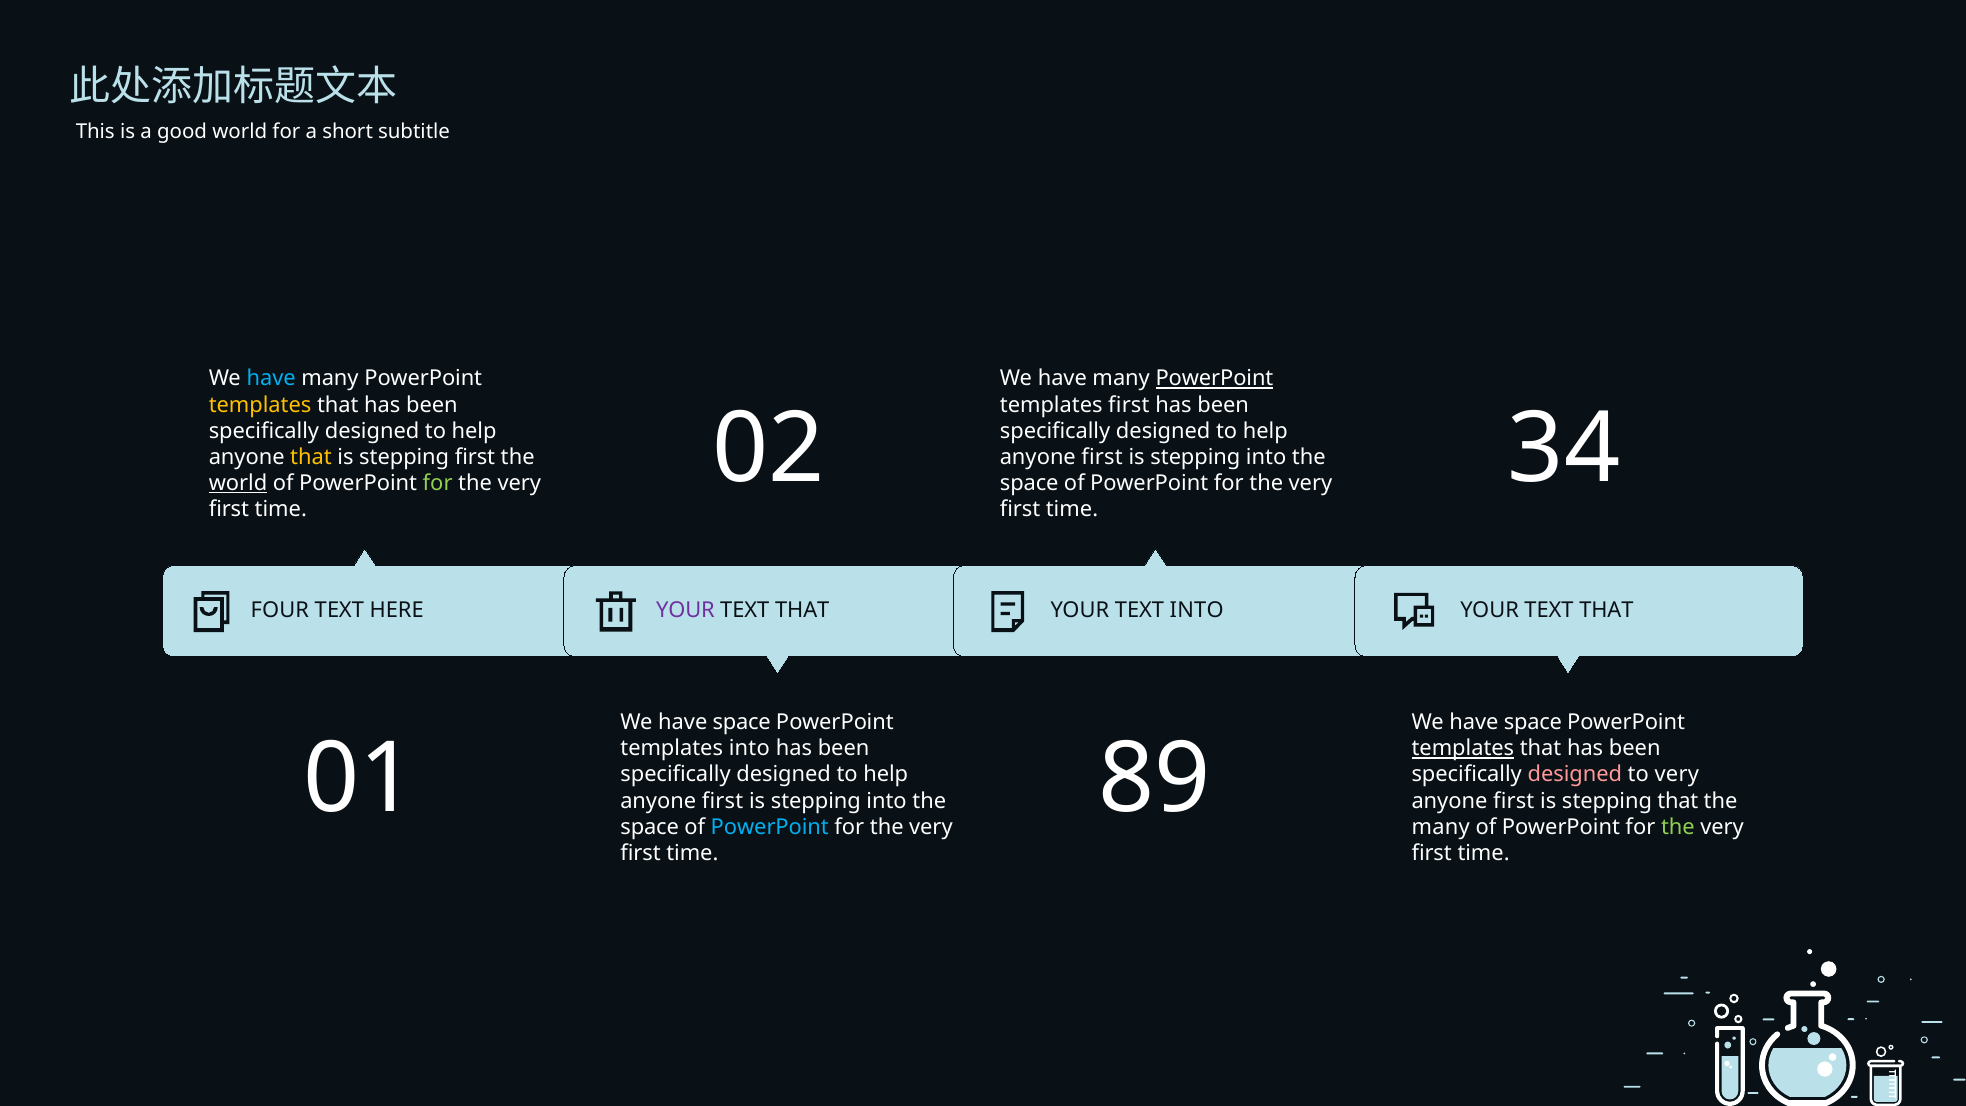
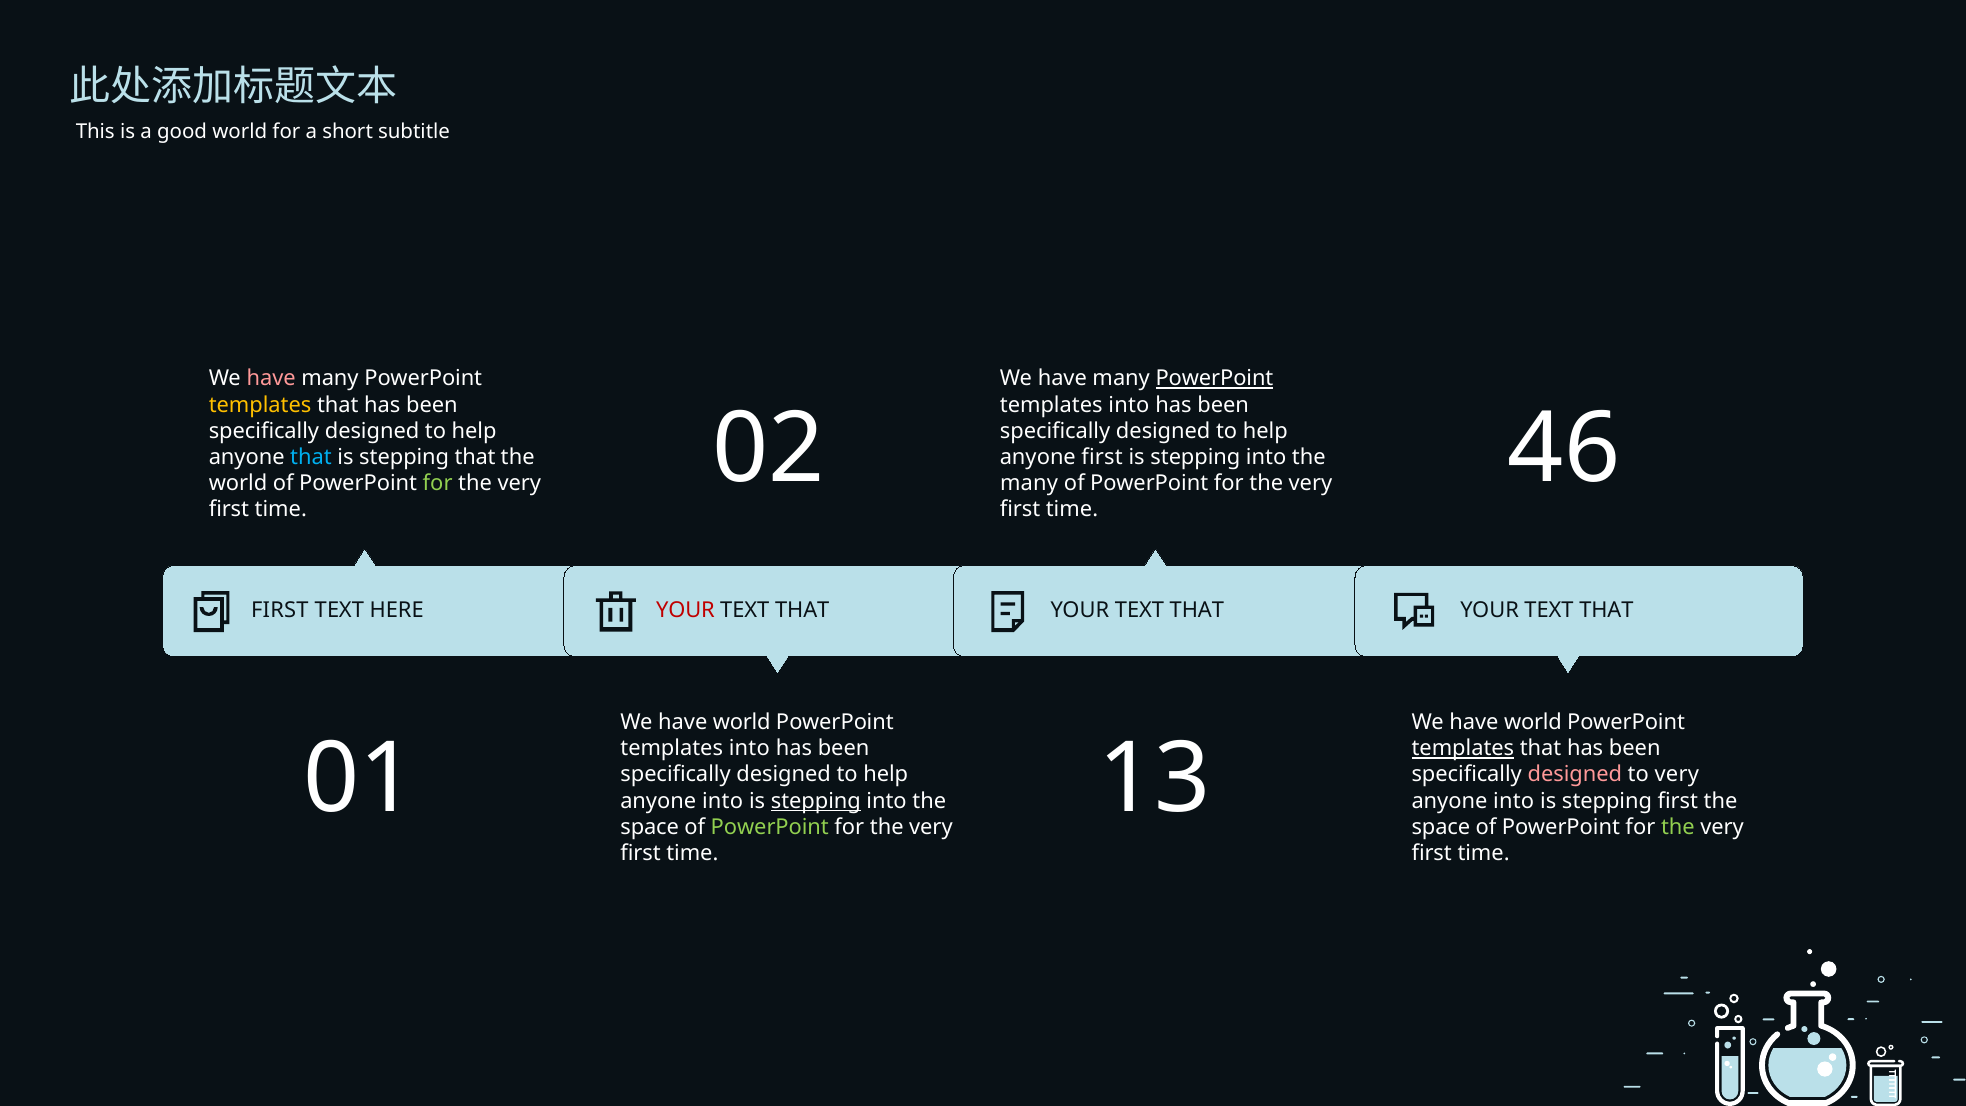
have colour: light blue -> pink (271, 379)
first: first -> into (1129, 405)
34: 34 -> 46 (1564, 449)
that colour: yellow -> light blue (311, 457)
stepping first: first -> that (475, 457)
world underline: present -> none (238, 483)
space: space -> many (1029, 483)
FOUR: FOUR -> FIRST (280, 610)
YOUR colour: purple -> red (685, 610)
INTO: INTO -> THAT (1197, 610)
space: space -> world (742, 722)
space: space -> world (1533, 722)
89: 89 -> 13 (1155, 779)
first: first -> into (723, 801)
stepping underline: none -> present (816, 801)
first: first -> into (1514, 801)
stepping that: that -> first (1678, 801)
PowerPoint colour: light blue -> light green (770, 827)
many: many -> space (1441, 827)
